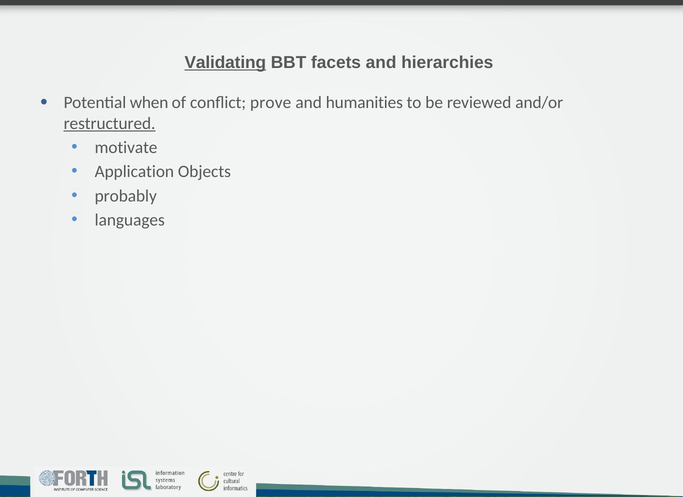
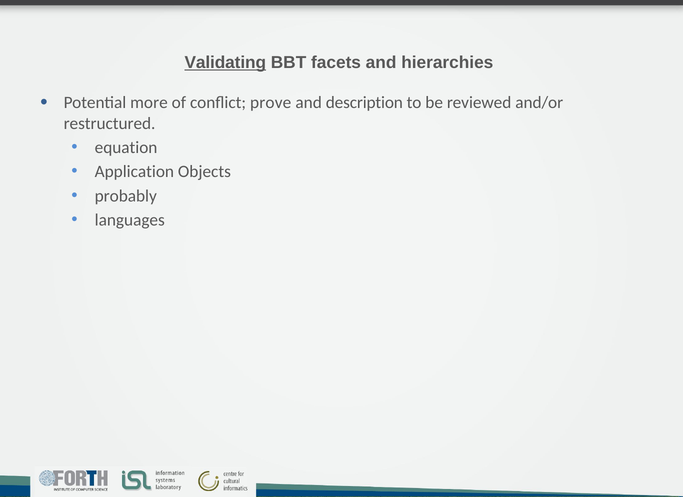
when: when -> more (149, 103)
humanities: humanities -> description (364, 103)
restructured underline: present -> none (110, 123)
motivate: motivate -> equation (126, 147)
